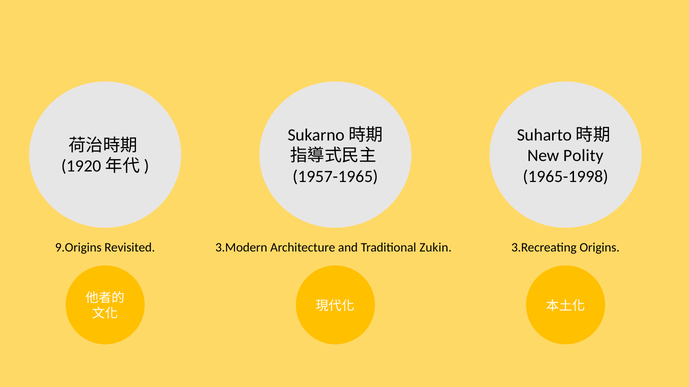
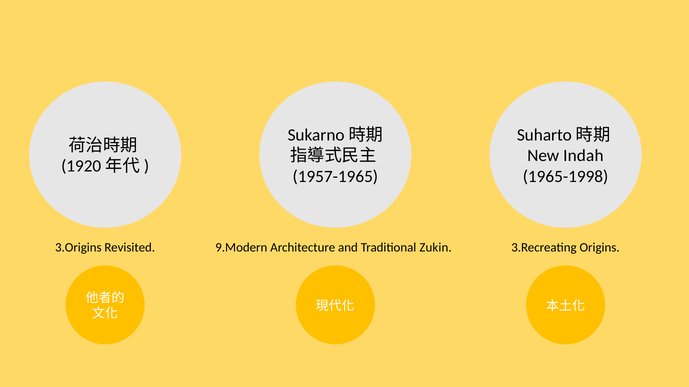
Polity: Polity -> Indah (583, 156)
9.Origins: 9.Origins -> 3.Origins (78, 248)
3.Modern: 3.Modern -> 9.Modern (241, 248)
